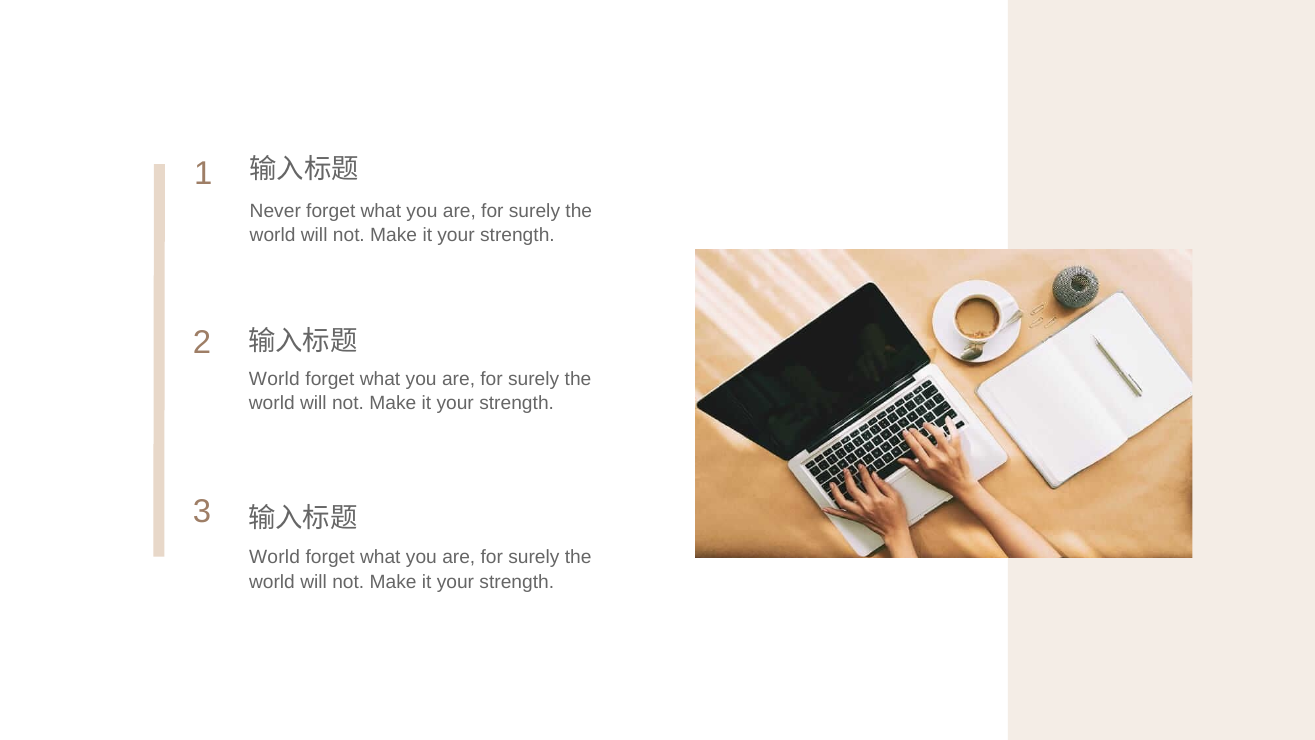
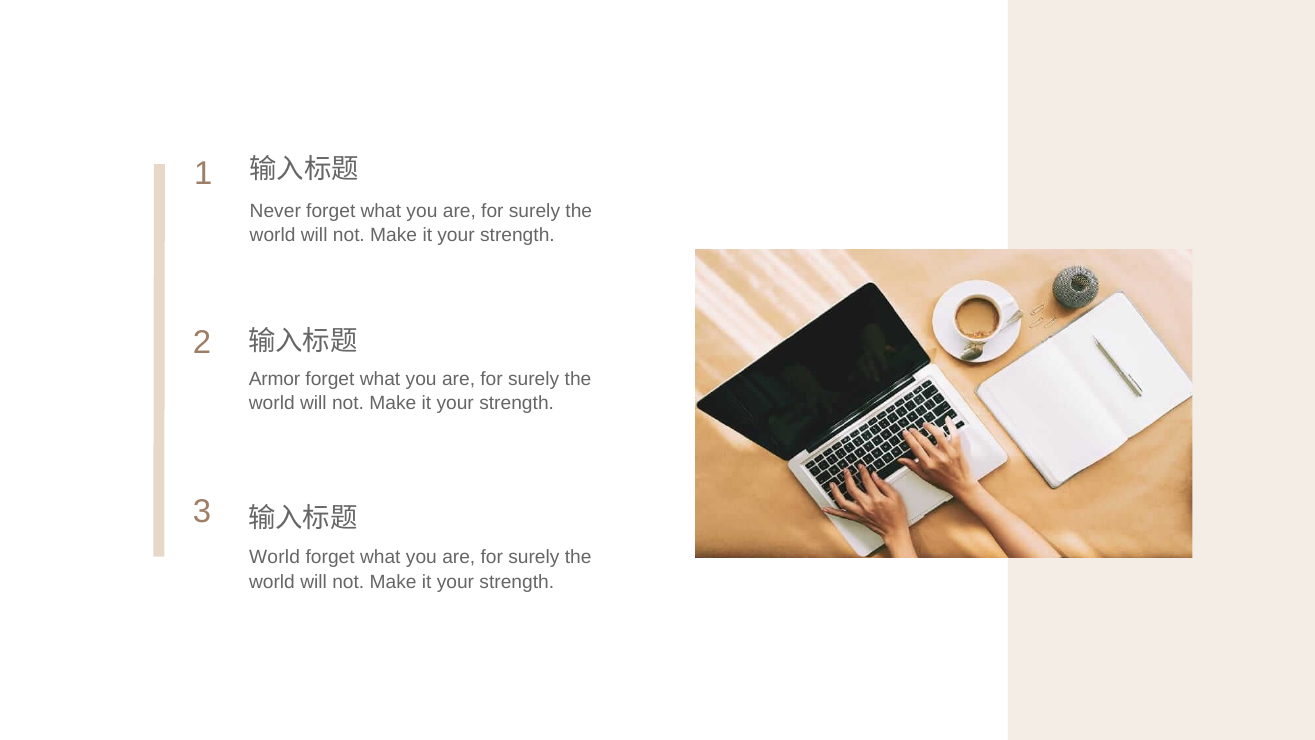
World: World -> Armor (275, 379)
